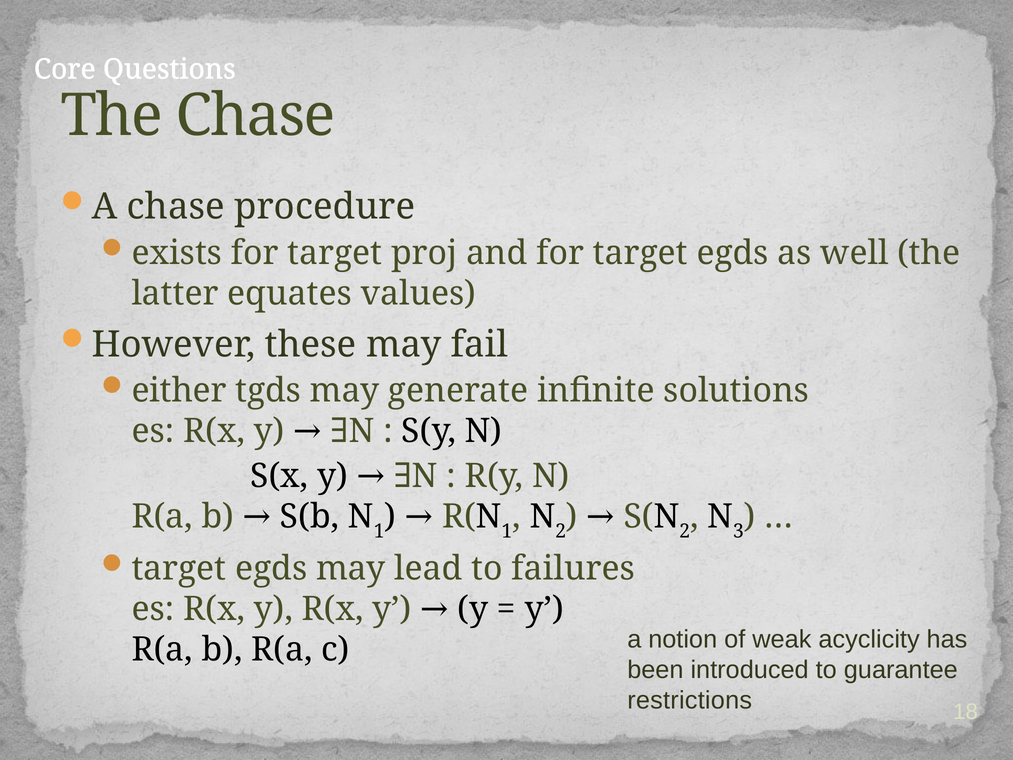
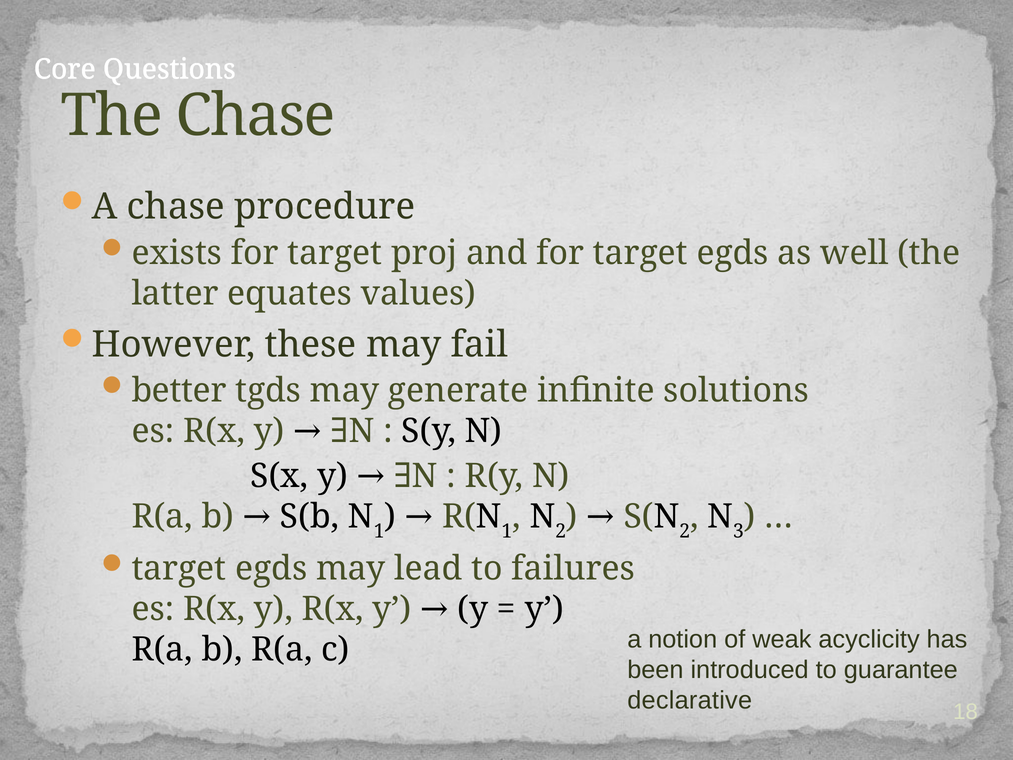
either: either -> better (179, 391)
restrictions: restrictions -> declarative (690, 700)
